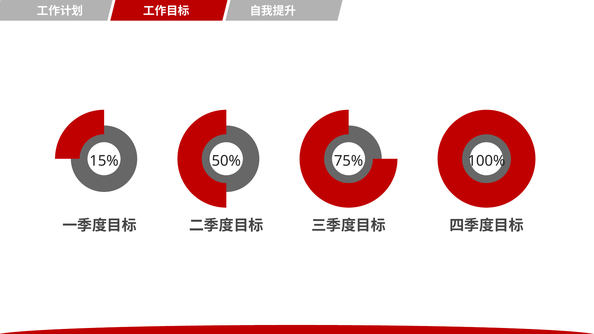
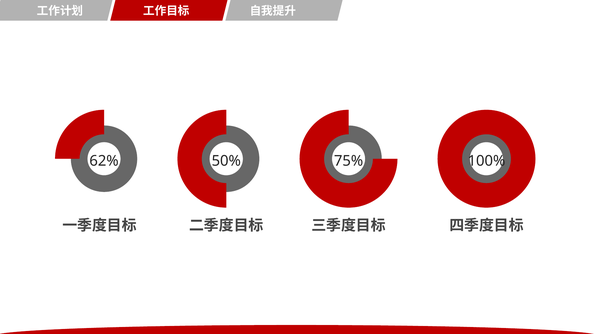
15%: 15% -> 62% (104, 161)
